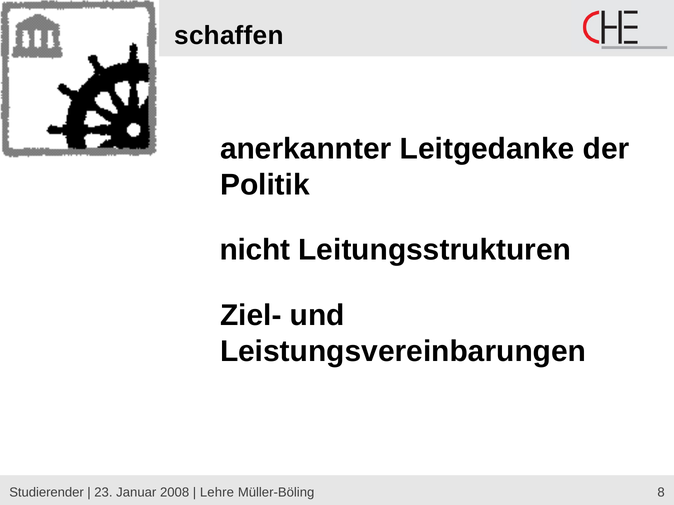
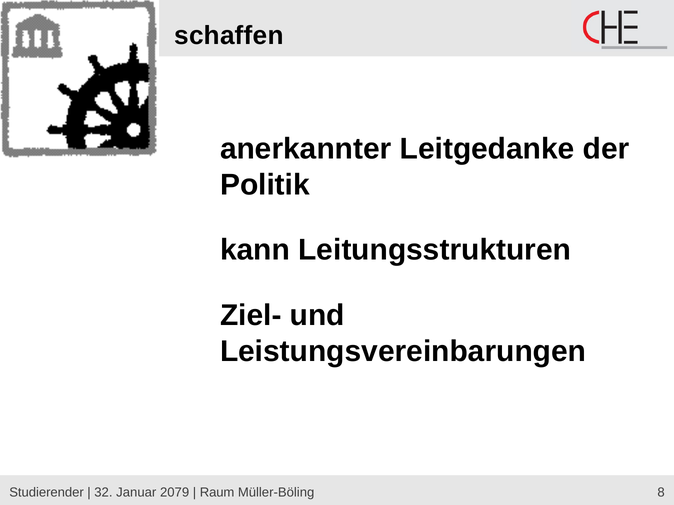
nicht: nicht -> kann (255, 250)
23: 23 -> 32 (103, 493)
2008: 2008 -> 2079 (175, 493)
Lehre: Lehre -> Raum (217, 493)
